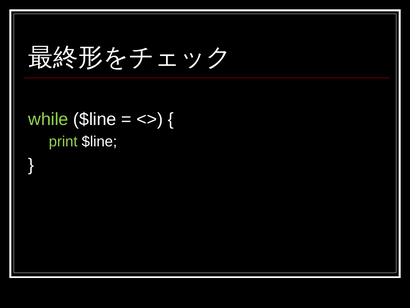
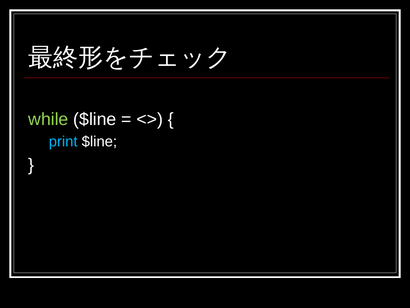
print colour: light green -> light blue (63, 141)
